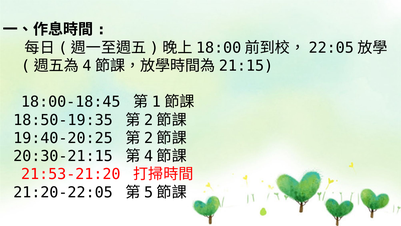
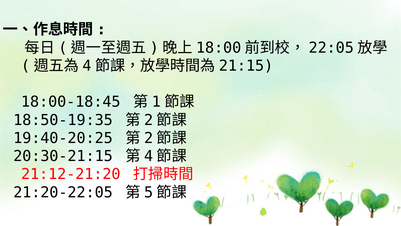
21:53-21:20: 21:53-21:20 -> 21:12-21:20 (71, 174)
